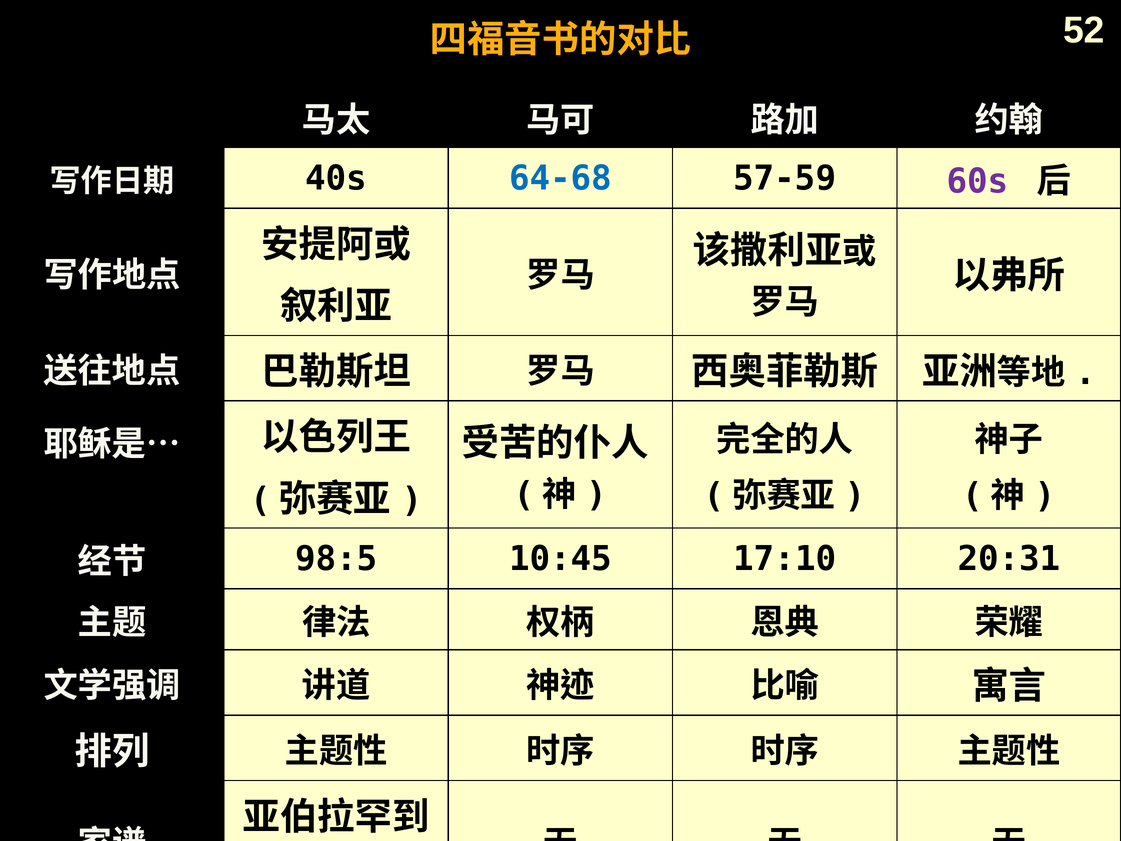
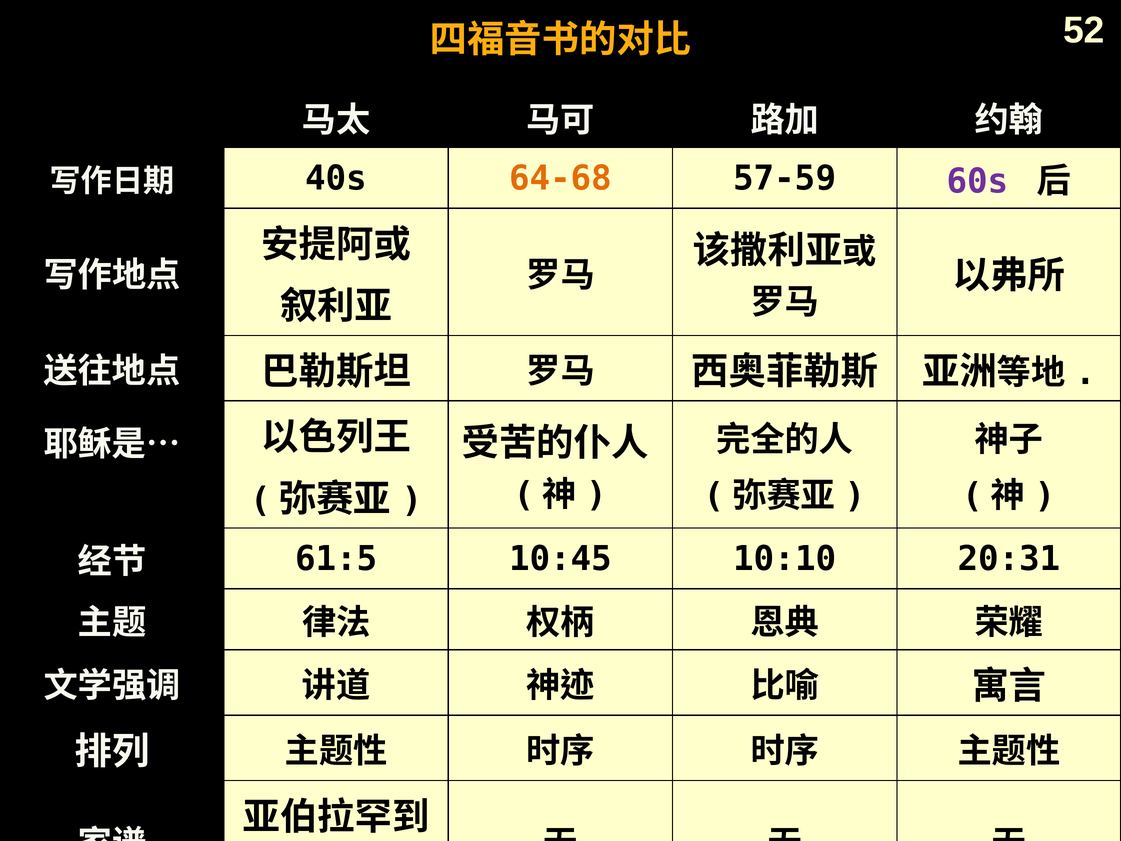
64-68 colour: blue -> orange (561, 178)
98:5: 98:5 -> 61:5 (336, 559)
17:10: 17:10 -> 10:10 (785, 559)
